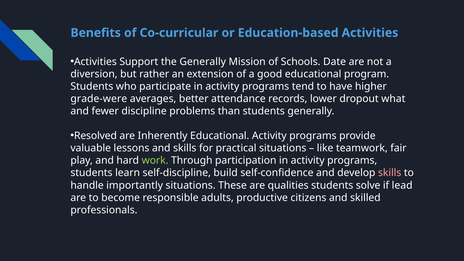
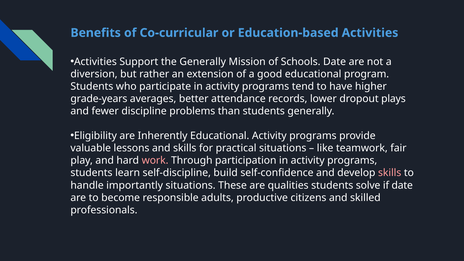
grade-were: grade-were -> grade-years (99, 99)
what: what -> plays (393, 99)
Resolved: Resolved -> Eligibility (95, 136)
work colour: light green -> pink (155, 161)
if lead: lead -> date (402, 185)
